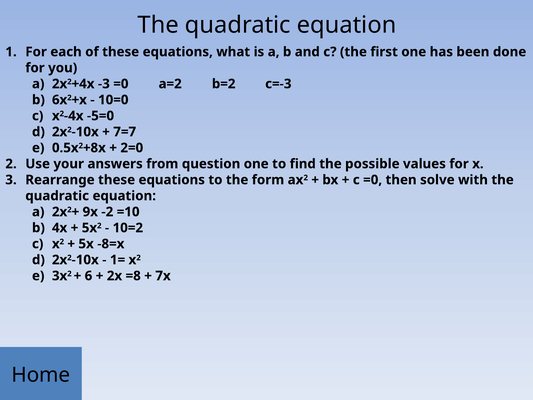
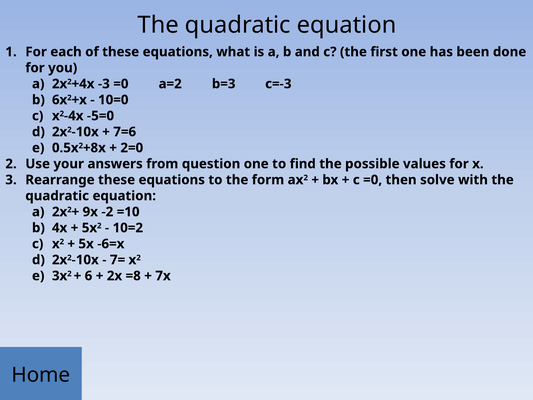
b=2: b=2 -> b=3 (224, 84)
7=7: 7=7 -> 7=6 (125, 132)
-8=x: -8=x -> -6=x (111, 244)
1=: 1= -> 7= (118, 260)
